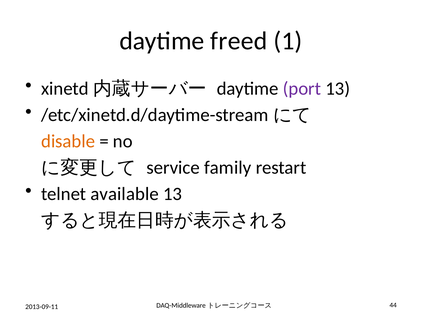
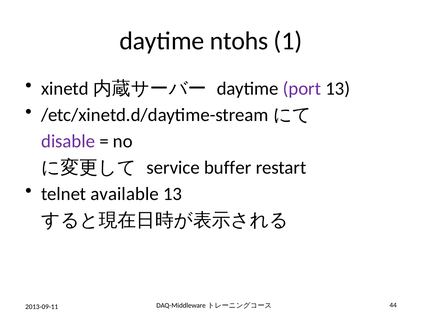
freed: freed -> ntohs (239, 41)
disable colour: orange -> purple (68, 141)
family: family -> buffer (228, 167)
